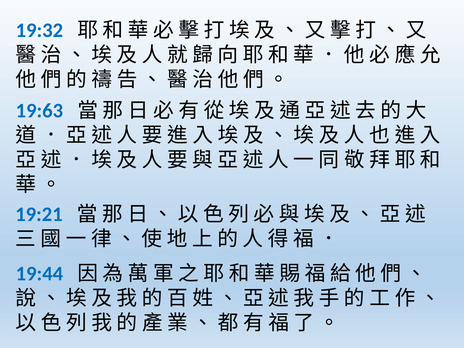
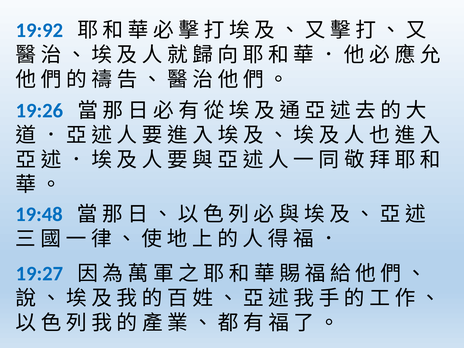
19:32: 19:32 -> 19:92 (39, 30)
19:63: 19:63 -> 19:26 (39, 111)
19:21: 19:21 -> 19:48 (39, 214)
19:44: 19:44 -> 19:27 (39, 274)
